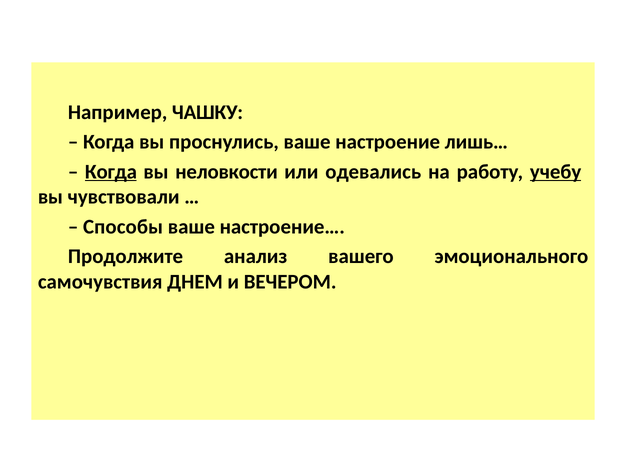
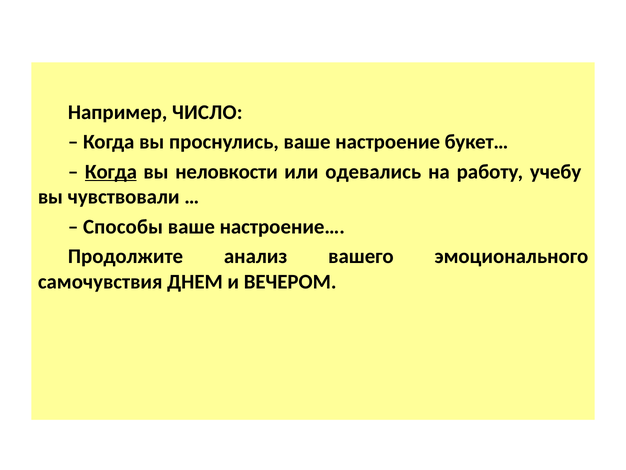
ЧАШКУ: ЧАШКУ -> ЧИСЛО (207, 112)
лишь…: лишь… -> букет… (476, 142)
учебу underline: present -> none (556, 171)
